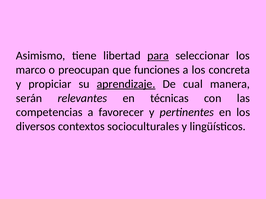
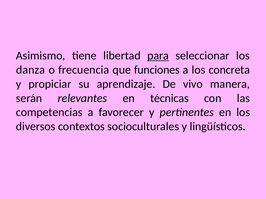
marco: marco -> danza (31, 70)
preocupan: preocupan -> frecuencia (84, 70)
aprendizaje underline: present -> none (126, 84)
cual: cual -> vivo (193, 84)
